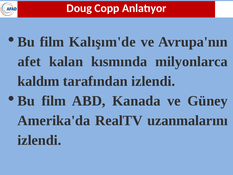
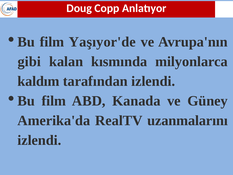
Kalışım'de: Kalışım'de -> Yaşıyor'de (102, 42)
afet: afet -> gibi (29, 62)
